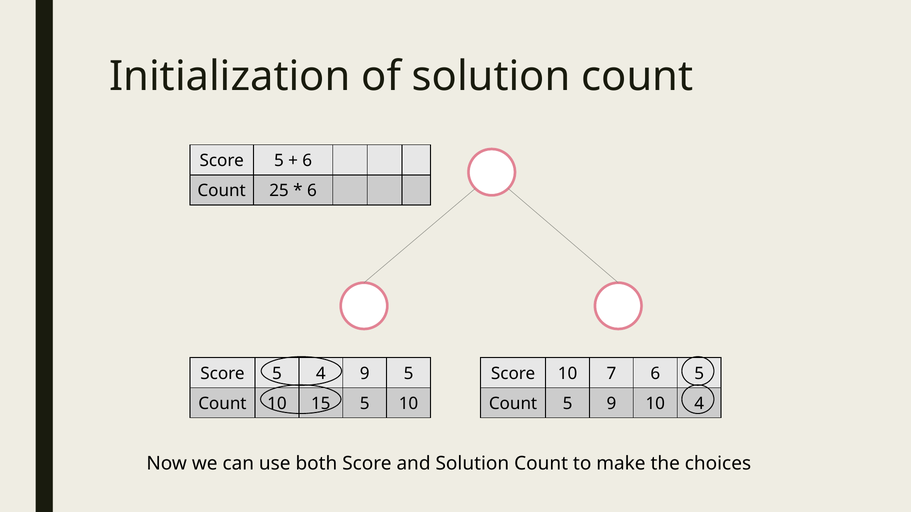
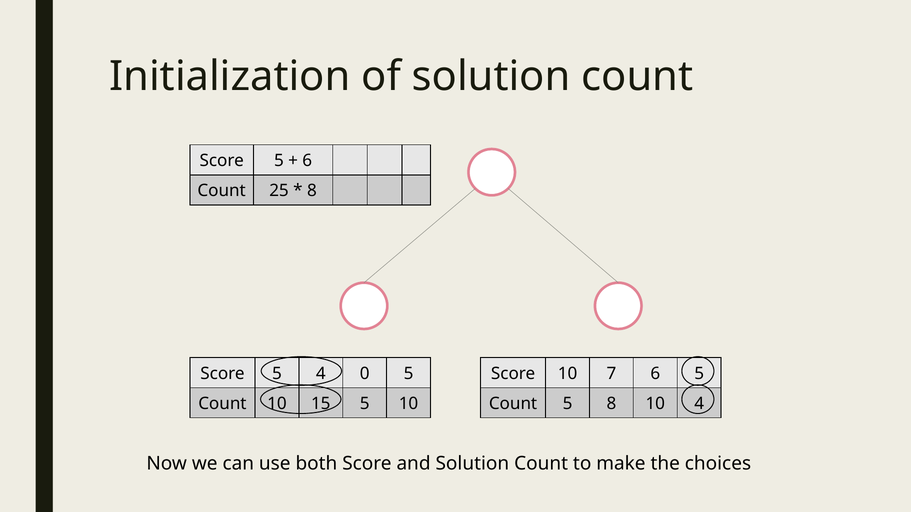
6: 6 -> 8 (312, 191)
4 9: 9 -> 0 (365, 374)
5 9: 9 -> 8 (611, 404)
